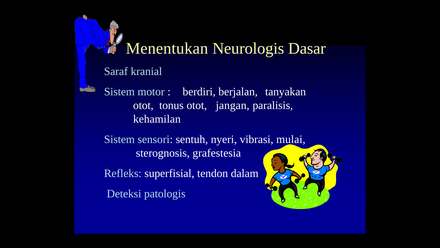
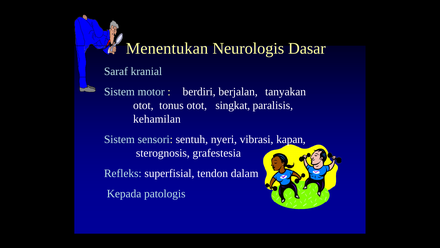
jangan: jangan -> singkat (233, 105)
mulai: mulai -> kapan (291, 139)
Deteksi: Deteksi -> Kepada (124, 193)
